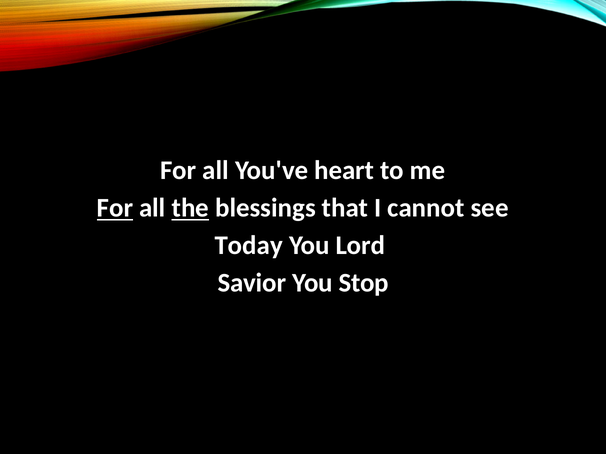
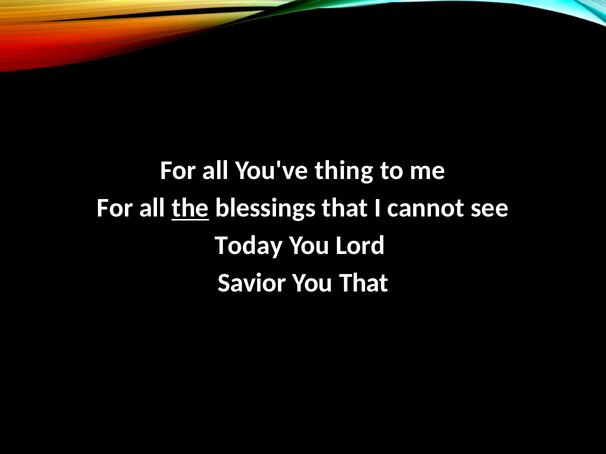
heart: heart -> thing (344, 171)
For underline: present -> none (115, 208)
You Stop: Stop -> That (364, 283)
